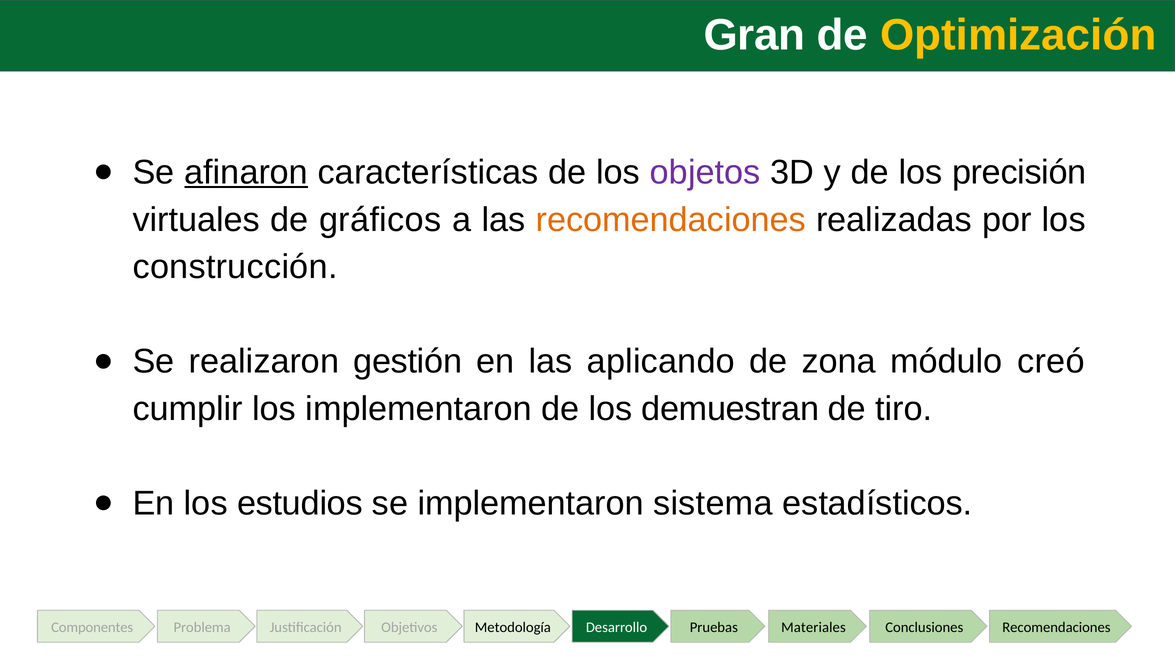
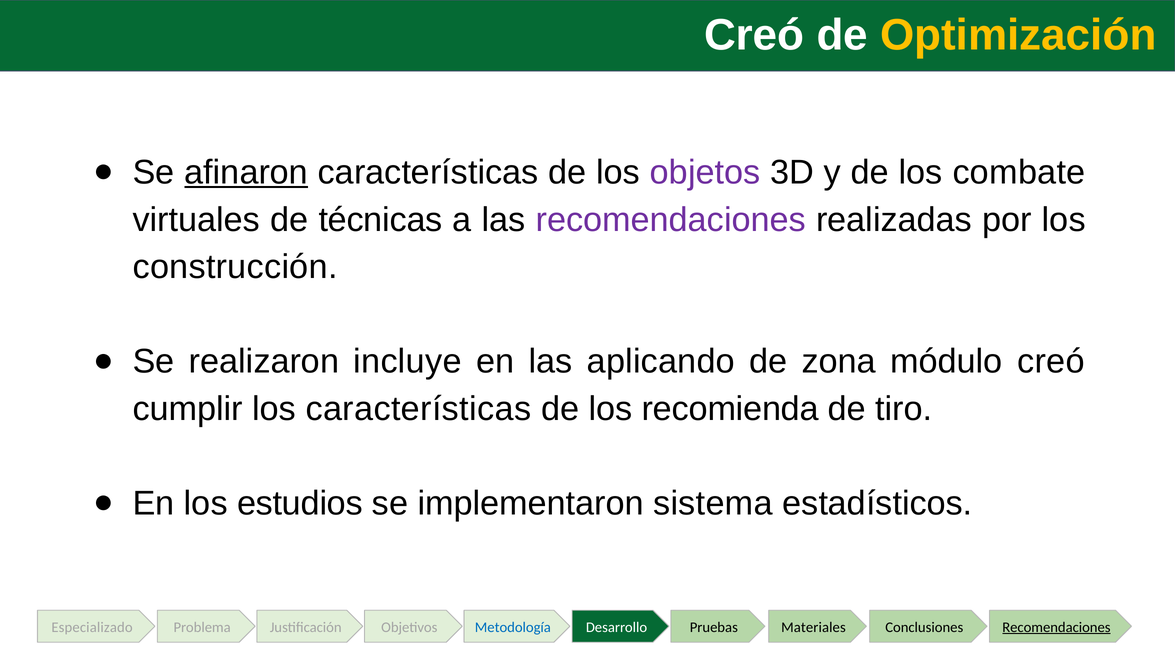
Gran: Gran -> Creó (754, 35)
precisión: precisión -> combate (1019, 172)
gráficos: gráficos -> técnicas (381, 220)
recomendaciones colour: orange -> purple (671, 220)
gestión: gestión -> incluye (407, 362)
los implementaron: implementaron -> características (418, 409)
demuestran: demuestran -> recomienda (730, 409)
Componentes: Componentes -> Especializado (92, 627)
Metodología colour: black -> blue (513, 627)
Recomendaciones underline: none -> present (1056, 627)
